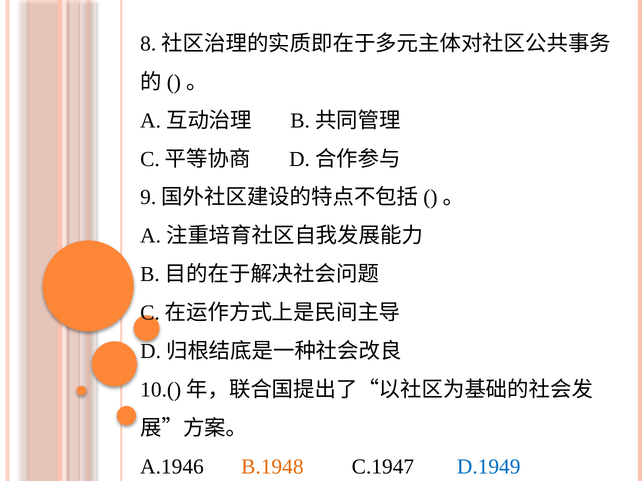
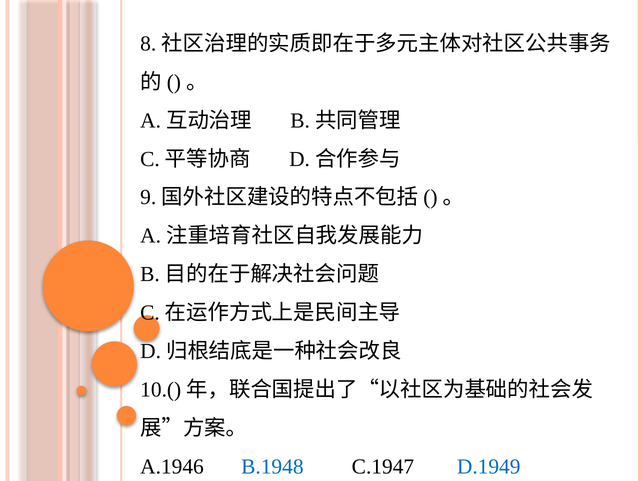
B.1948 colour: orange -> blue (272, 467)
